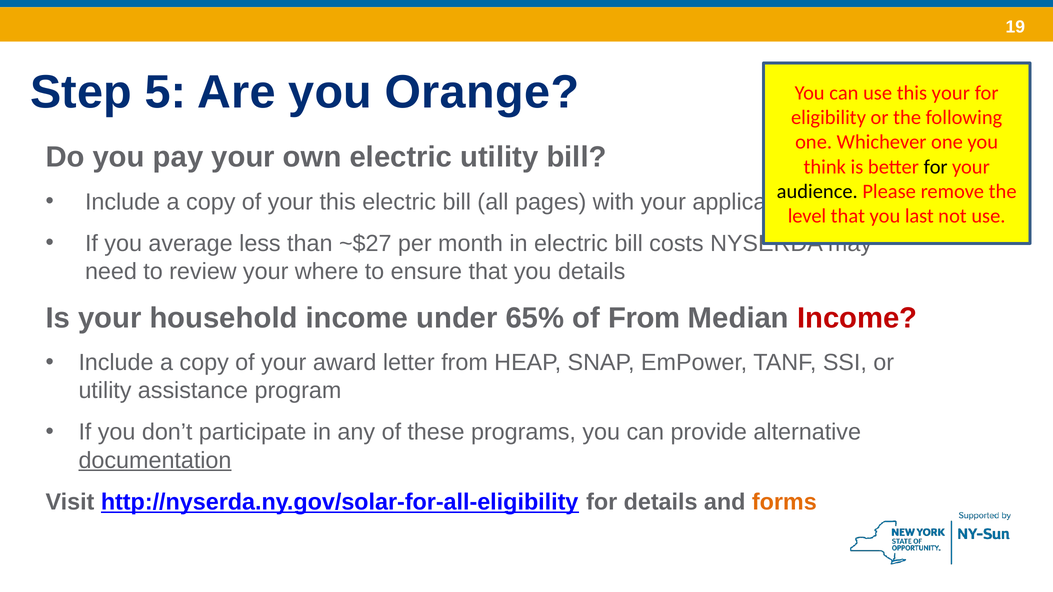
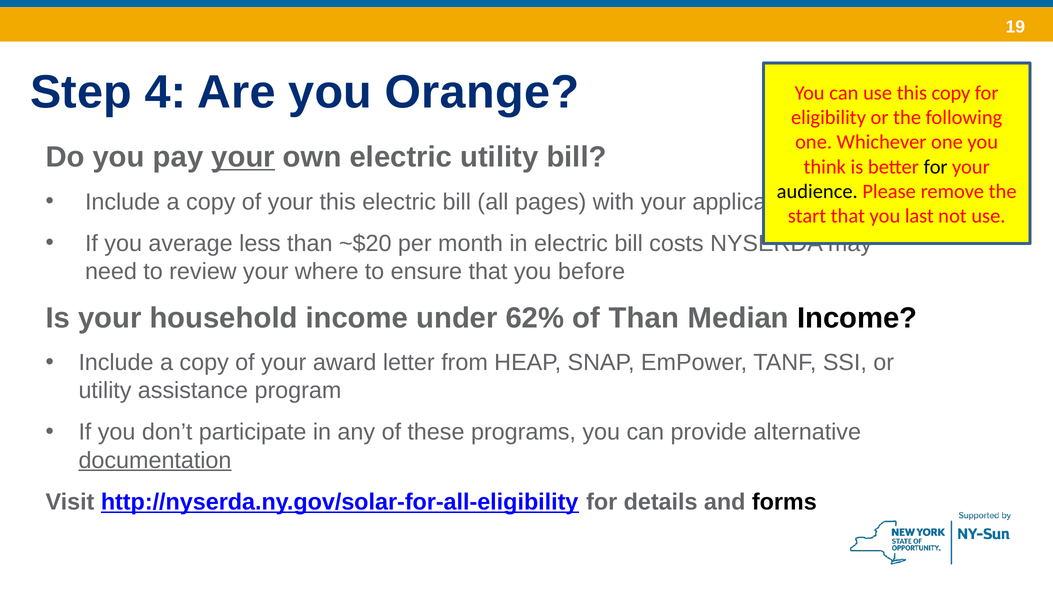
5: 5 -> 4 (165, 92)
this your: your -> copy (951, 93)
your underline: none -> present (243, 157)
level: level -> start (807, 216)
~$27: ~$27 -> ~$20 (365, 244)
you details: details -> before (592, 272)
65%: 65% -> 62% (535, 318)
of From: From -> Than (644, 318)
Income colour: red -> black (857, 318)
forms colour: orange -> black (784, 502)
